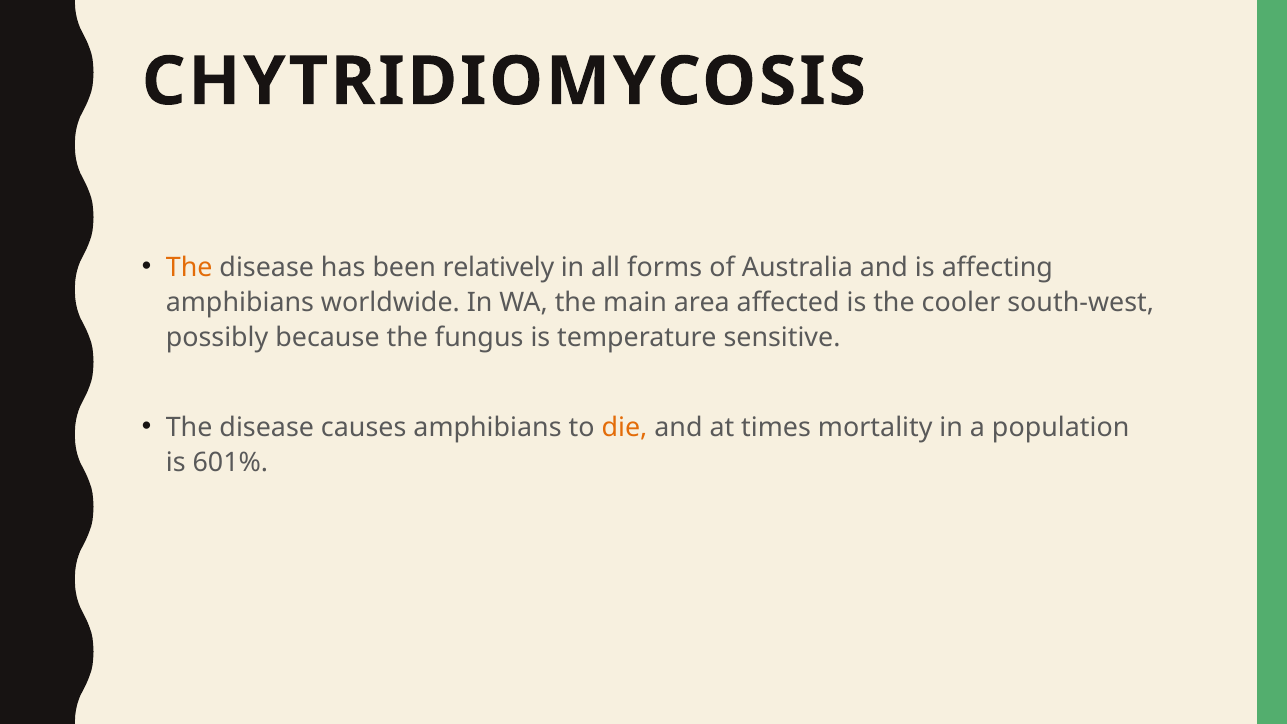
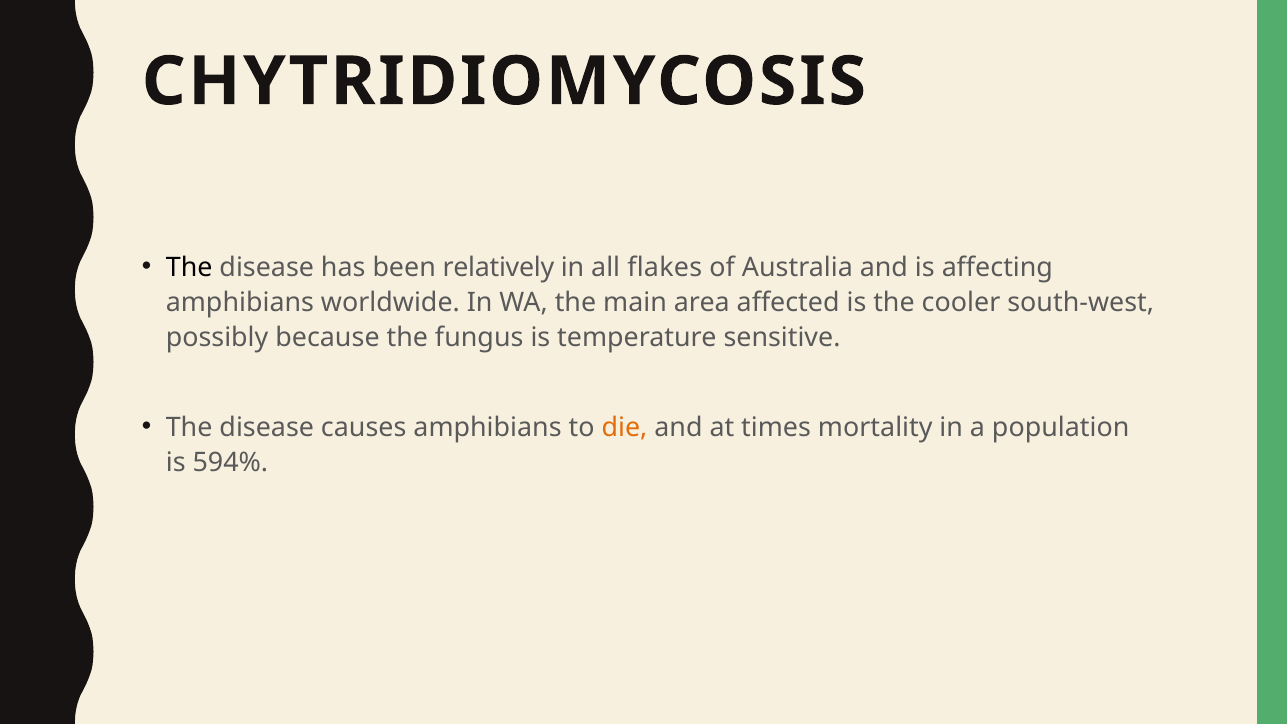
The colour: orange -> black (189, 267)
forms: forms -> flakes (665, 267)
601%: 601% -> 594% (230, 463)
